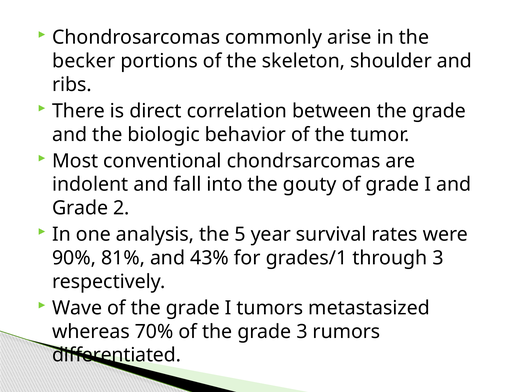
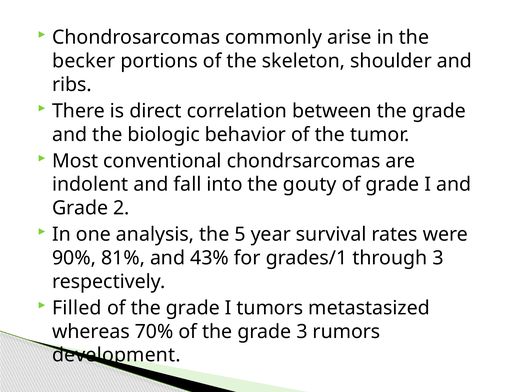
Wave: Wave -> Filled (77, 308)
differentiated: differentiated -> development (116, 355)
